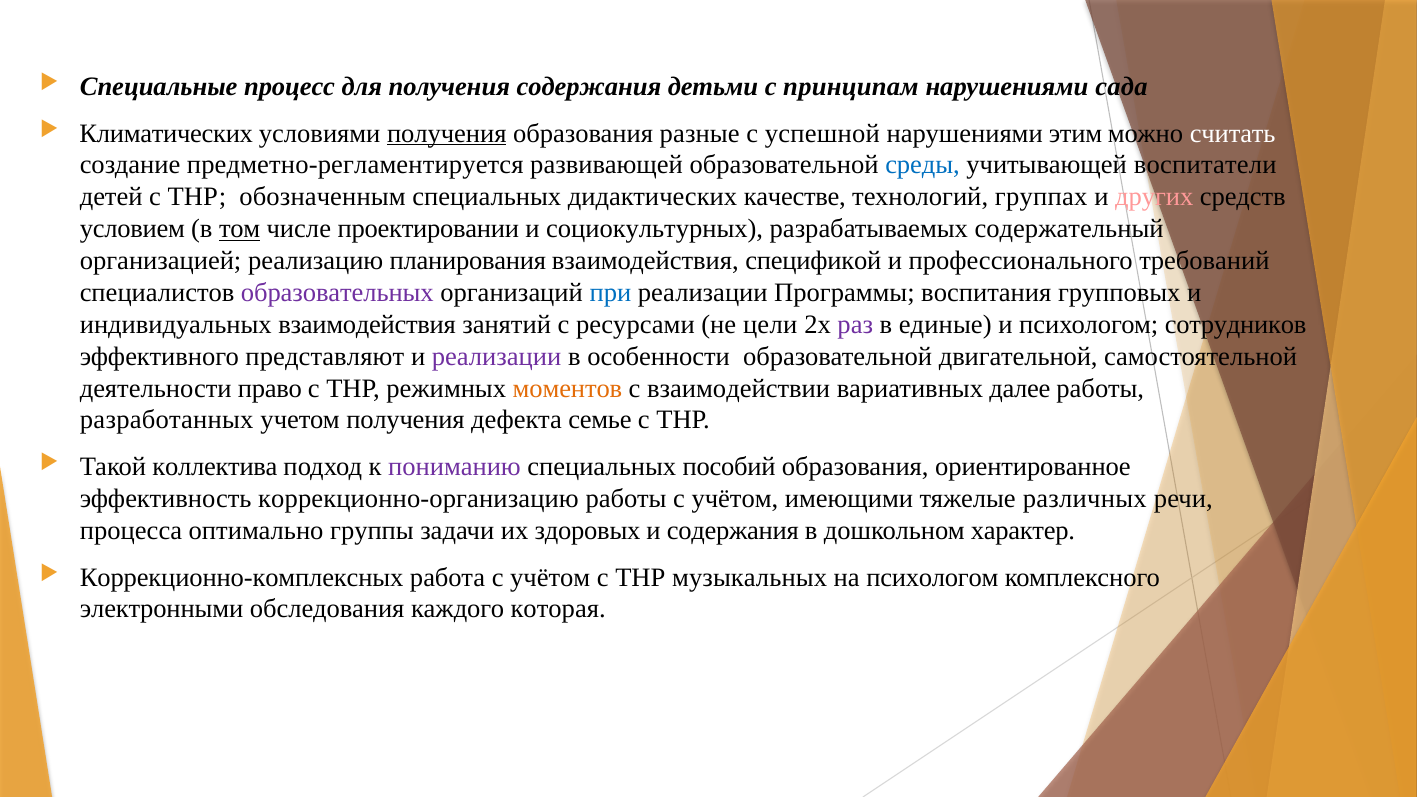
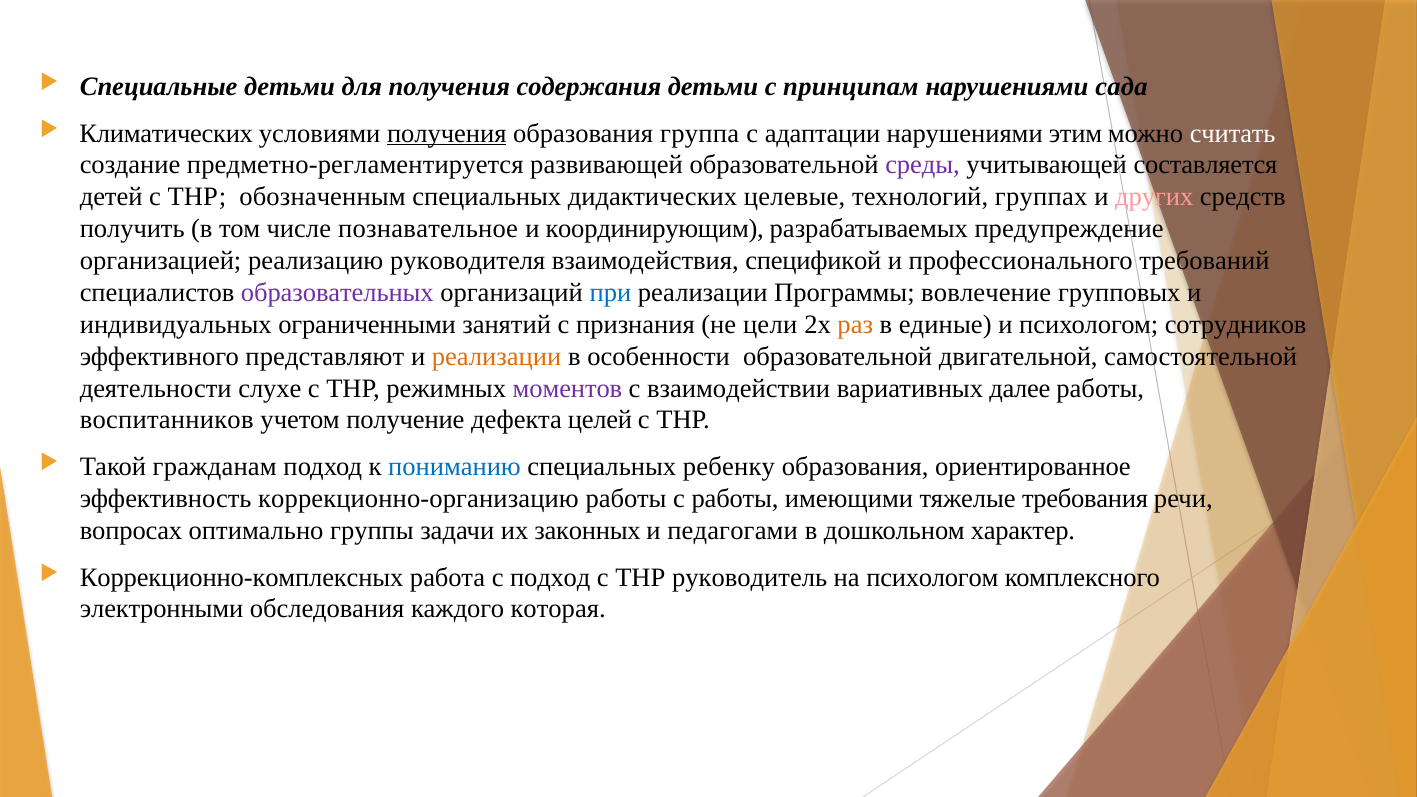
Специальные процесс: процесс -> детьми (290, 87)
разные: разные -> группа (700, 133)
успешной: успешной -> адаптации (823, 133)
среды colour: blue -> purple (923, 165)
воспитатели: воспитатели -> составляется (1205, 165)
качестве: качестве -> целевые (795, 197)
условием: условием -> получить (132, 229)
том underline: present -> none (240, 229)
проектировании: проектировании -> познавательное (428, 229)
социокультурных: социокультурных -> координирующим (655, 229)
содержательный: содержательный -> предупреждение (1069, 229)
планирования: планирования -> руководителя (468, 261)
воспитания: воспитания -> вовлечение (986, 293)
индивидуальных взаимодействия: взаимодействия -> ограниченными (367, 325)
ресурсами: ресурсами -> признания (635, 325)
раз colour: purple -> orange (855, 325)
реализации colour: purple -> orange (497, 356)
право: право -> слухе (270, 388)
моментов colour: orange -> purple (567, 388)
разработанных: разработанных -> воспитанников (167, 420)
учетом получения: получения -> получение (405, 420)
семье: семье -> целей (600, 420)
коллектива: коллектива -> гражданам (215, 467)
пониманию colour: purple -> blue (455, 467)
пособий: пособий -> ребенку (729, 467)
работы с учётом: учётом -> работы (735, 499)
различных: различных -> требования (1085, 499)
процесса: процесса -> вопросах (131, 531)
здоровых: здоровых -> законных (588, 531)
и содержания: содержания -> педагогами (733, 531)
работа с учётом: учётом -> подход (550, 577)
музыкальных: музыкальных -> руководитель (750, 577)
